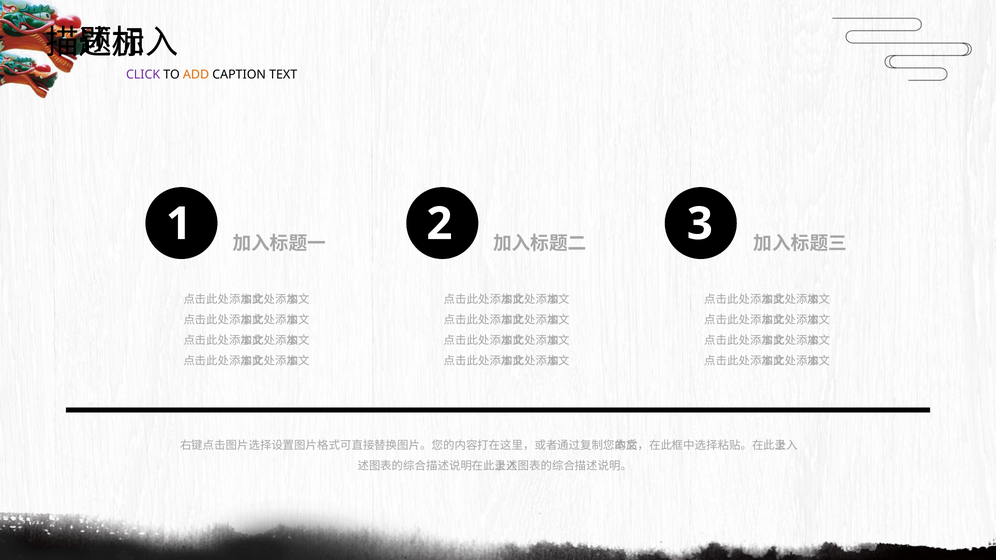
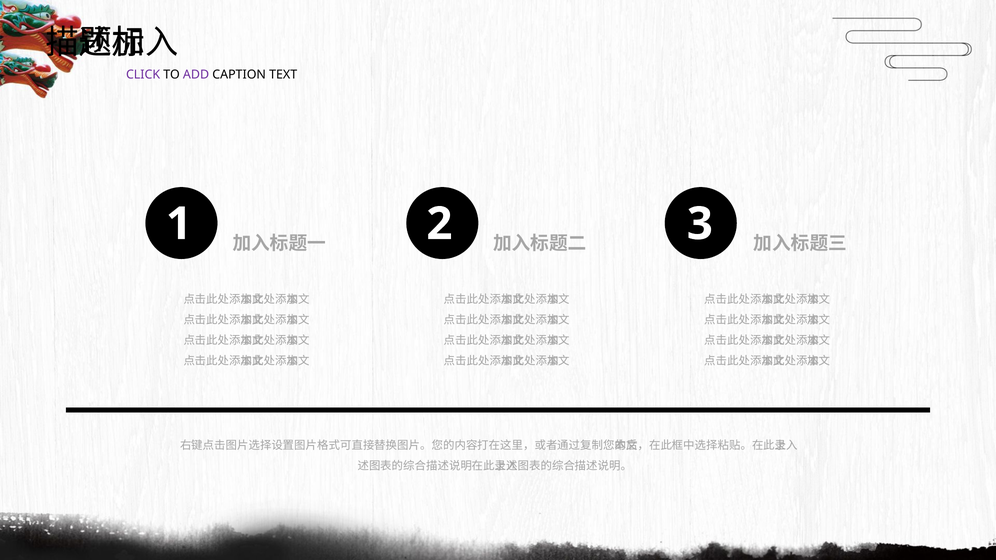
ADD colour: orange -> purple (196, 75)
